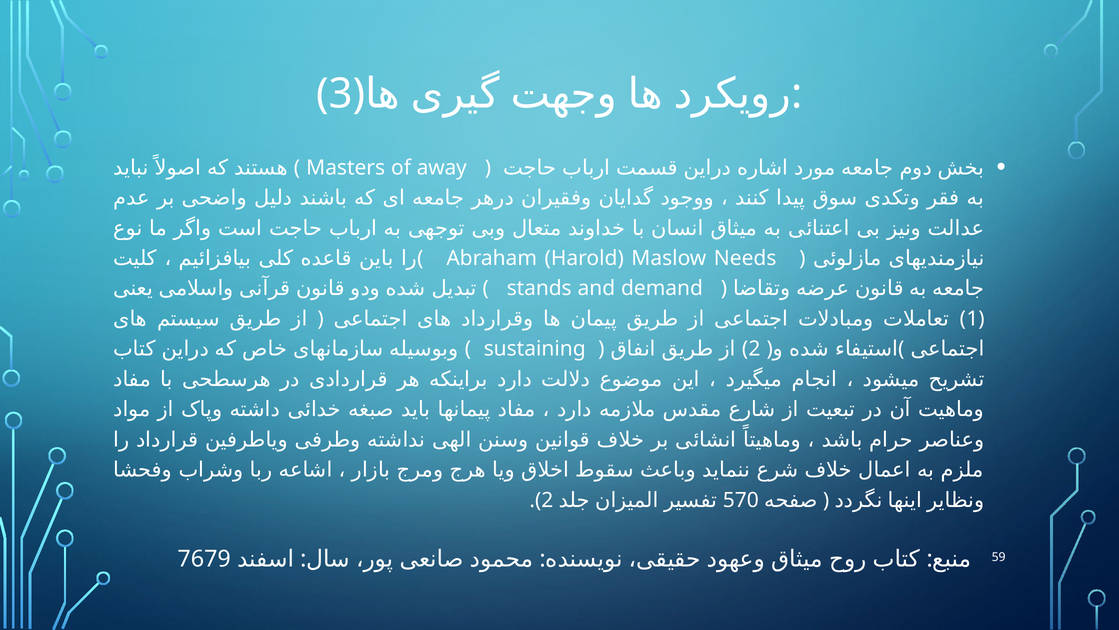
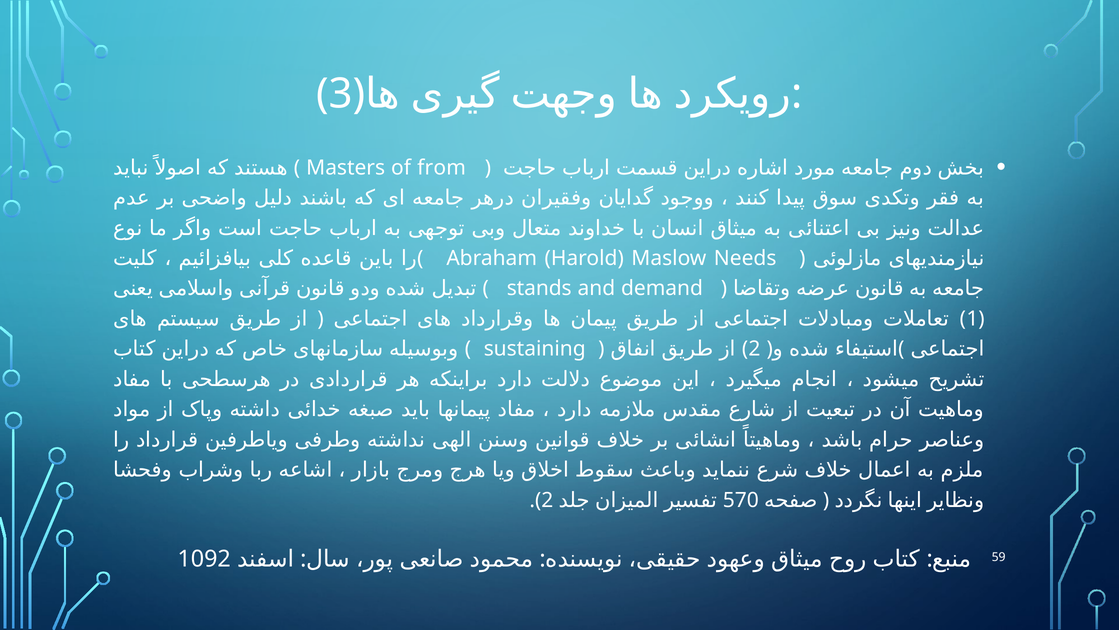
away: away -> from (442, 167)
7679: 7679 -> 1092 (204, 558)
